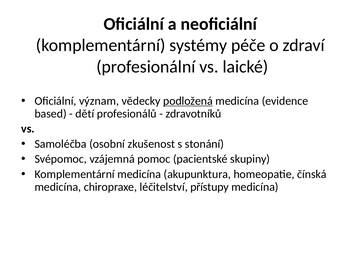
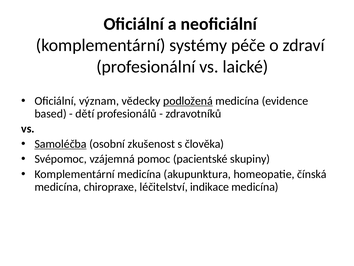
Samoléčba underline: none -> present (61, 144)
stonání: stonání -> člověka (204, 144)
přístupy: přístupy -> indikace (210, 187)
